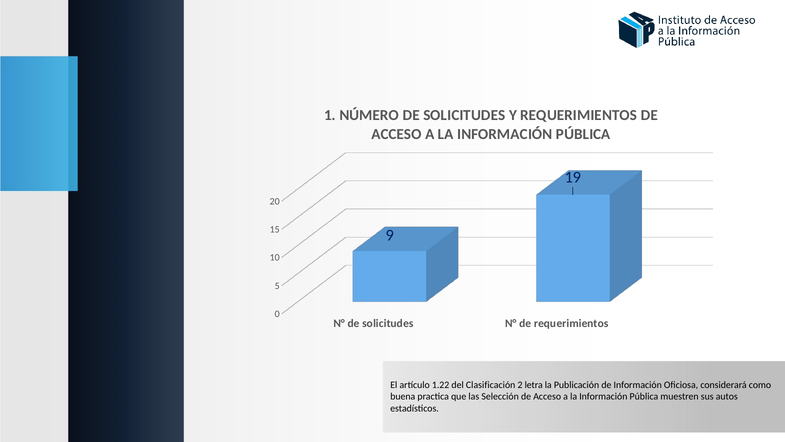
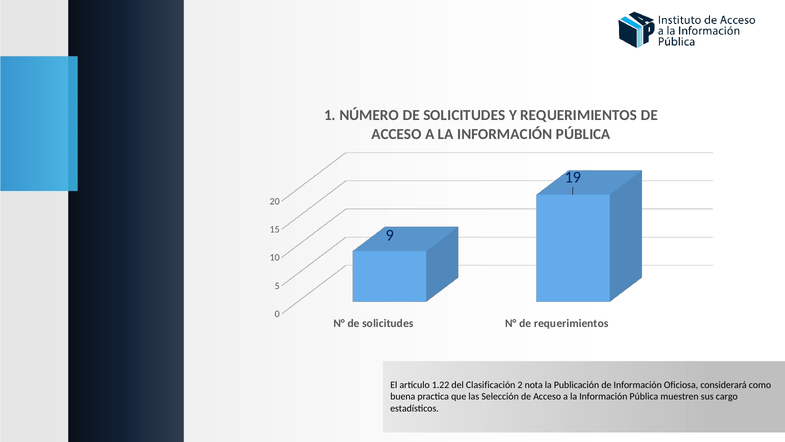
letra: letra -> nota (534, 384)
autos: autos -> cargo (727, 396)
